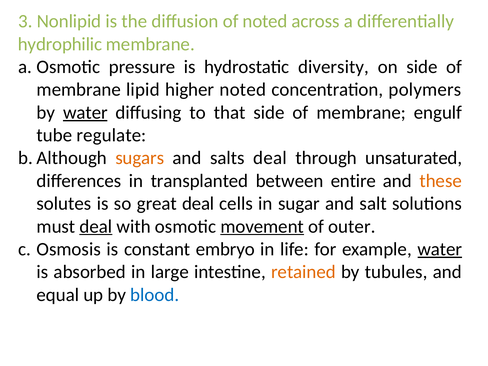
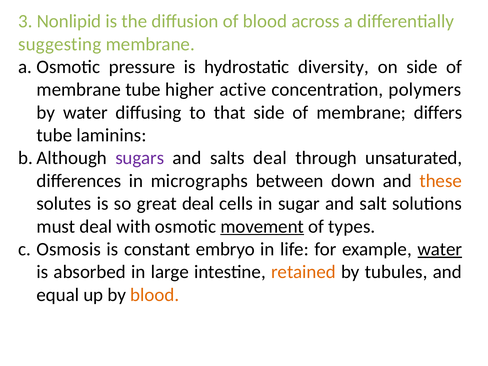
of noted: noted -> blood (265, 21)
hydrophilic: hydrophilic -> suggesting (60, 44)
membrane lipid: lipid -> tube (143, 90)
higher noted: noted -> active (243, 90)
water underline: present -> none (85, 112)
engulf: engulf -> differs (438, 112)
regulate: regulate -> laminins (111, 135)
sugars colour: orange -> purple (140, 158)
transplanted: transplanted -> micrographs (199, 181)
entire: entire -> down (353, 181)
deal underline: present -> none (96, 226)
outer: outer -> types (352, 226)
blood colour: blue -> orange (155, 295)
